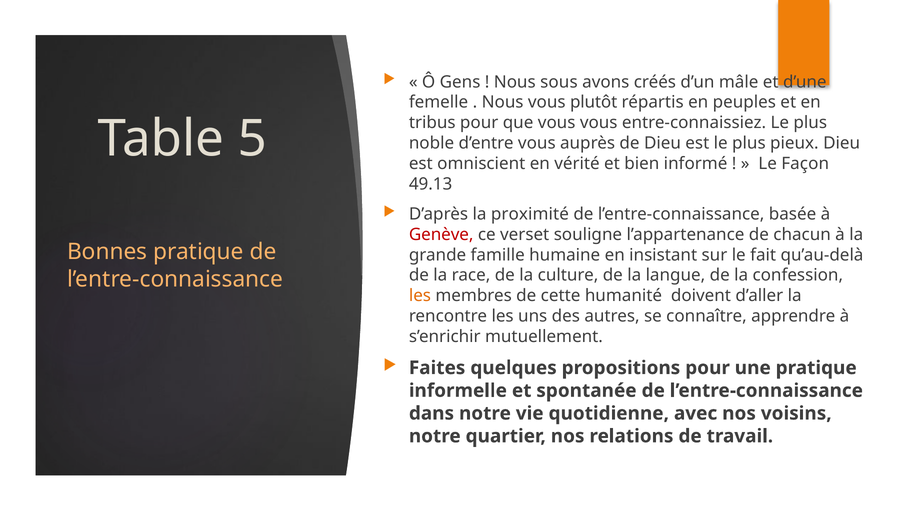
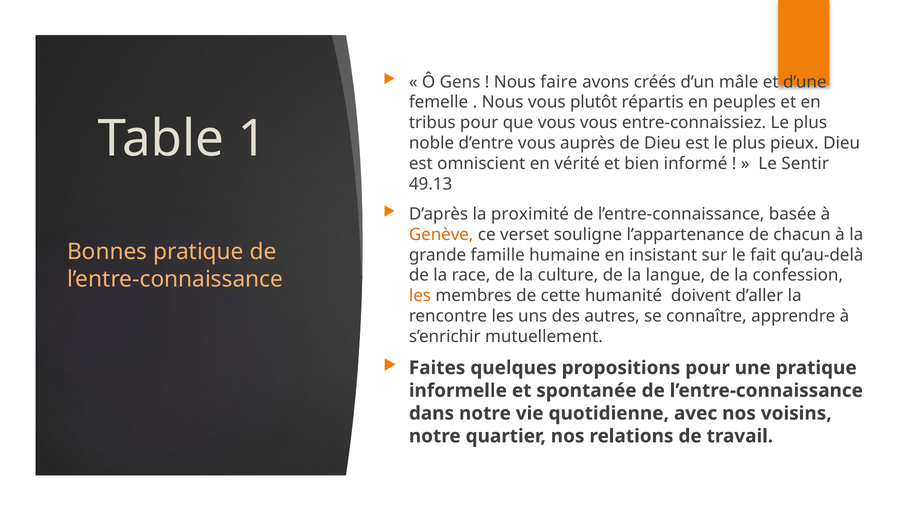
sous: sous -> faire (559, 82)
5: 5 -> 1 (252, 139)
Façon: Façon -> Sentir (805, 164)
Genève colour: red -> orange (441, 235)
